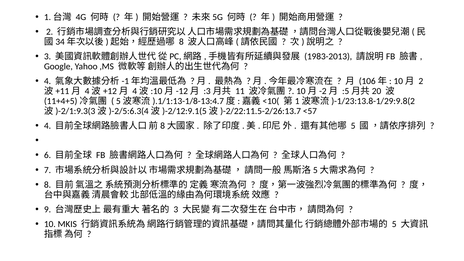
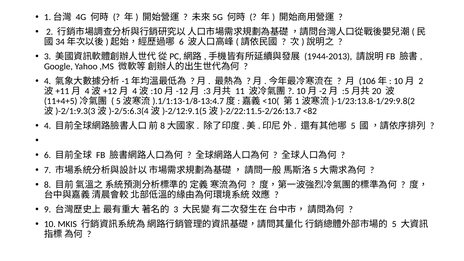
8: 8 -> 6 (181, 42)
1983-2013: 1983-2013 -> 1944-2013 (328, 57)
<57: <57 -> <82 (310, 111)
